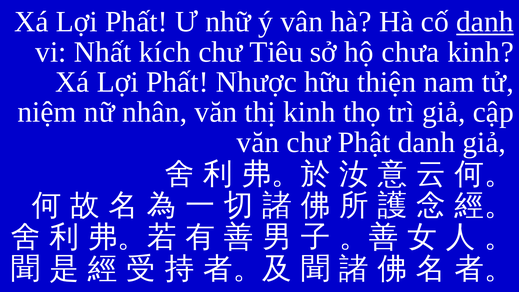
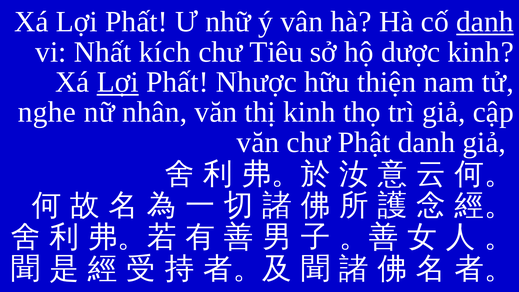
chưa: chưa -> dược (411, 52)
Lợi underline: none -> present (118, 82)
niệm: niệm -> nghe (47, 112)
